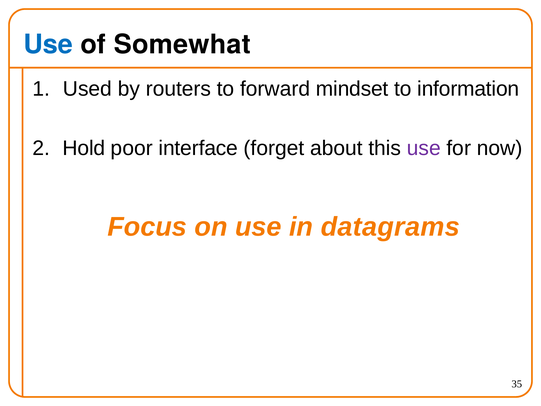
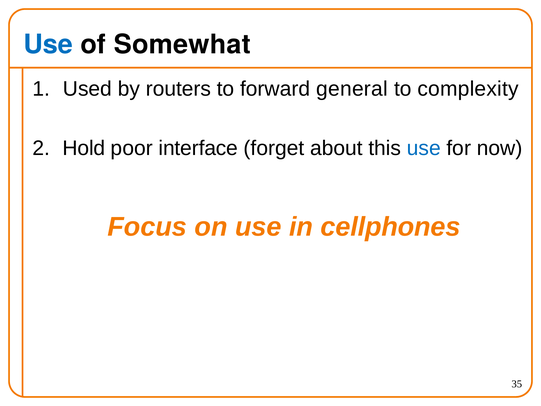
mindset: mindset -> general (352, 89)
information: information -> complexity (468, 89)
use colour: purple -> blue (424, 148)
datagrams: datagrams -> cellphones (390, 227)
